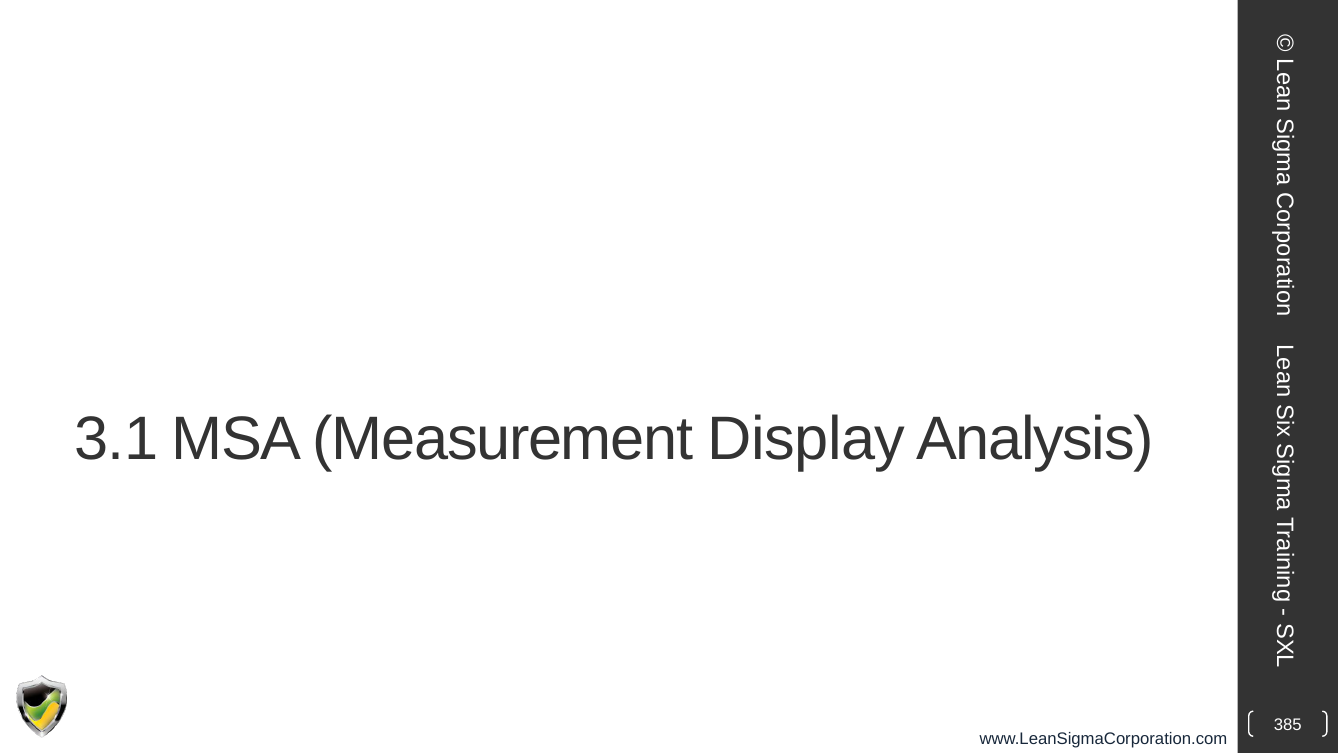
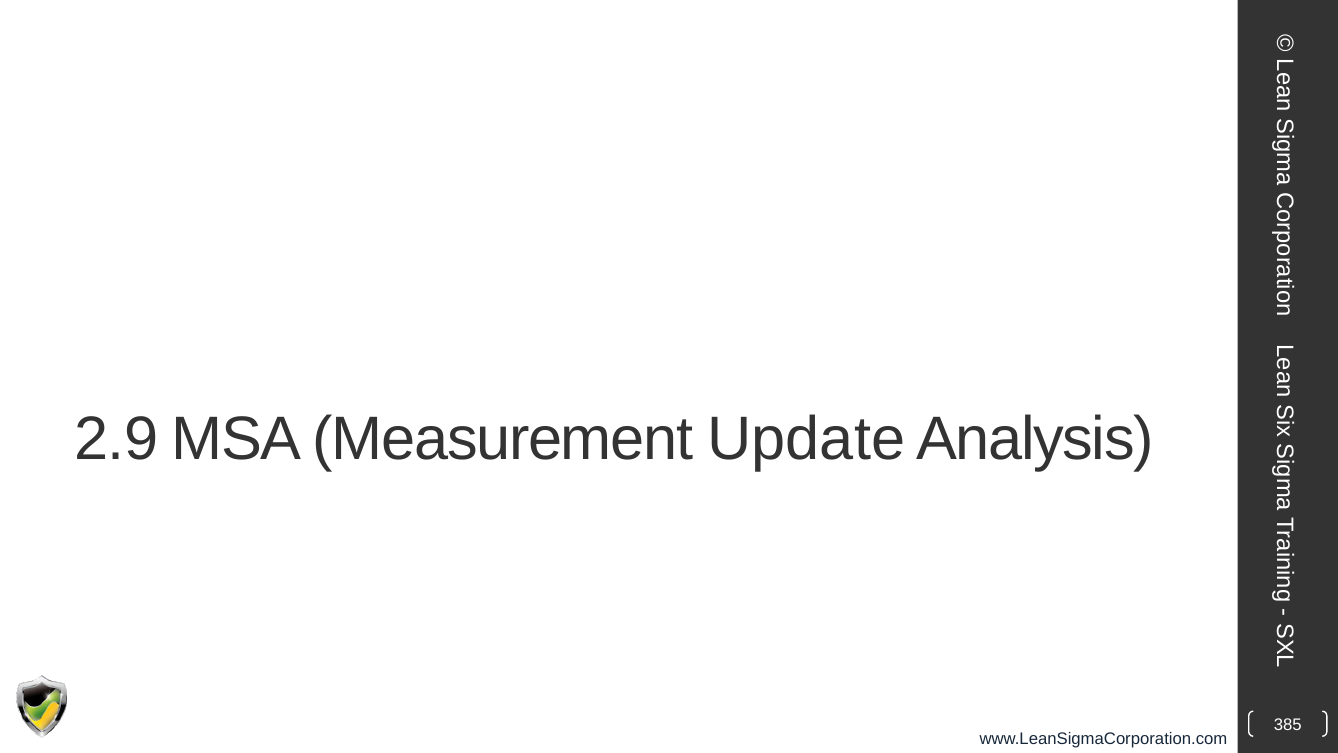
3.1: 3.1 -> 2.9 (116, 439)
Display: Display -> Update (806, 439)
